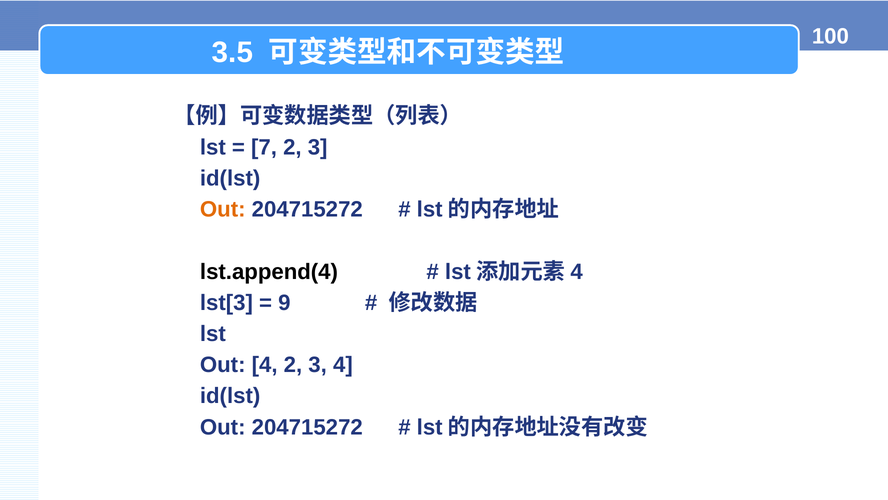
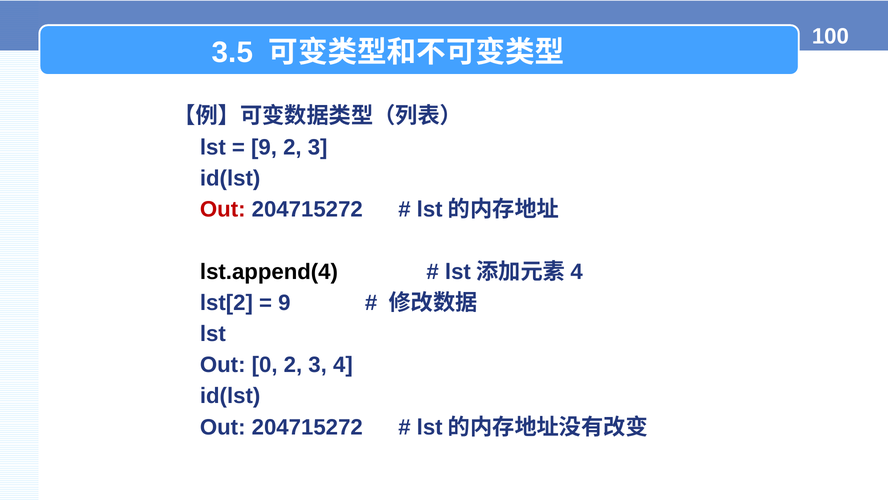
7: 7 -> 9 (264, 147)
Out colour: orange -> red (223, 209)
lst[3: lst[3 -> lst[2 (226, 302)
Out 4: 4 -> 0 (265, 365)
